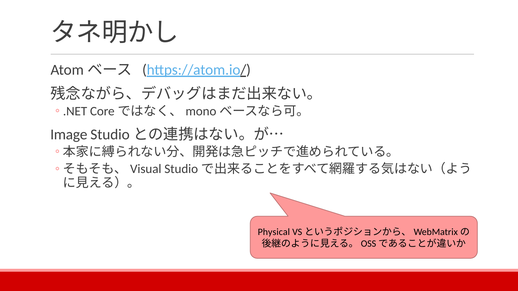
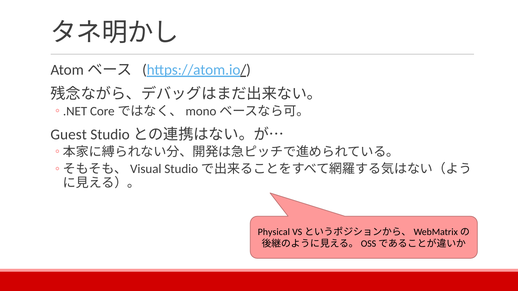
Image: Image -> Guest (69, 135)
